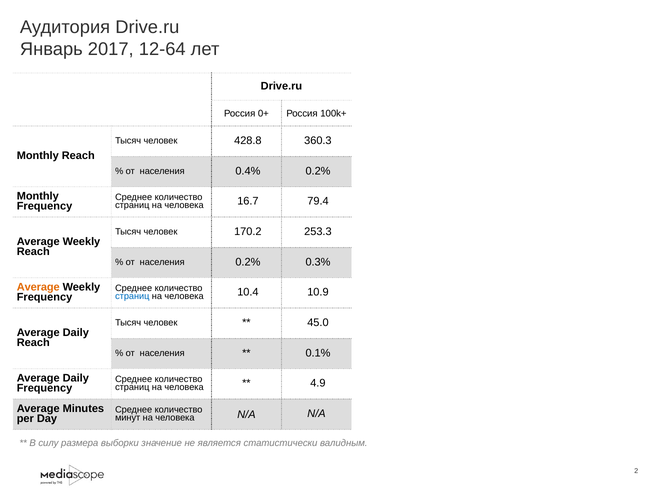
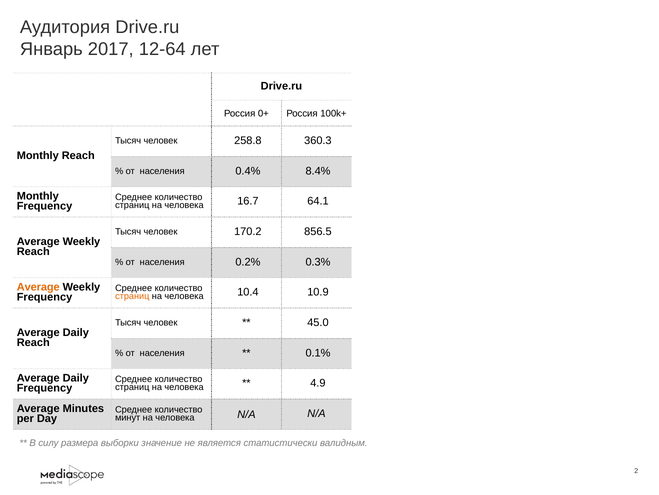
428.8: 428.8 -> 258.8 (248, 140)
0.4% 0.2%: 0.2% -> 8.4% (318, 171)
79.4: 79.4 -> 64.1 (318, 201)
253.3: 253.3 -> 856.5 (318, 231)
страниц colour: blue -> orange (132, 296)
